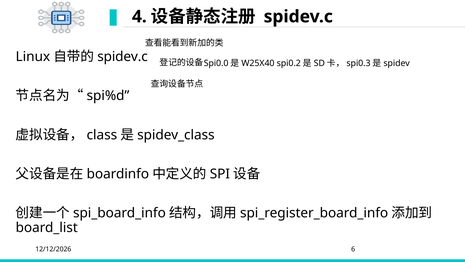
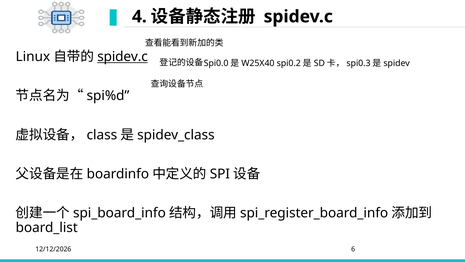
spidev.c underline: none -> present (123, 57)
